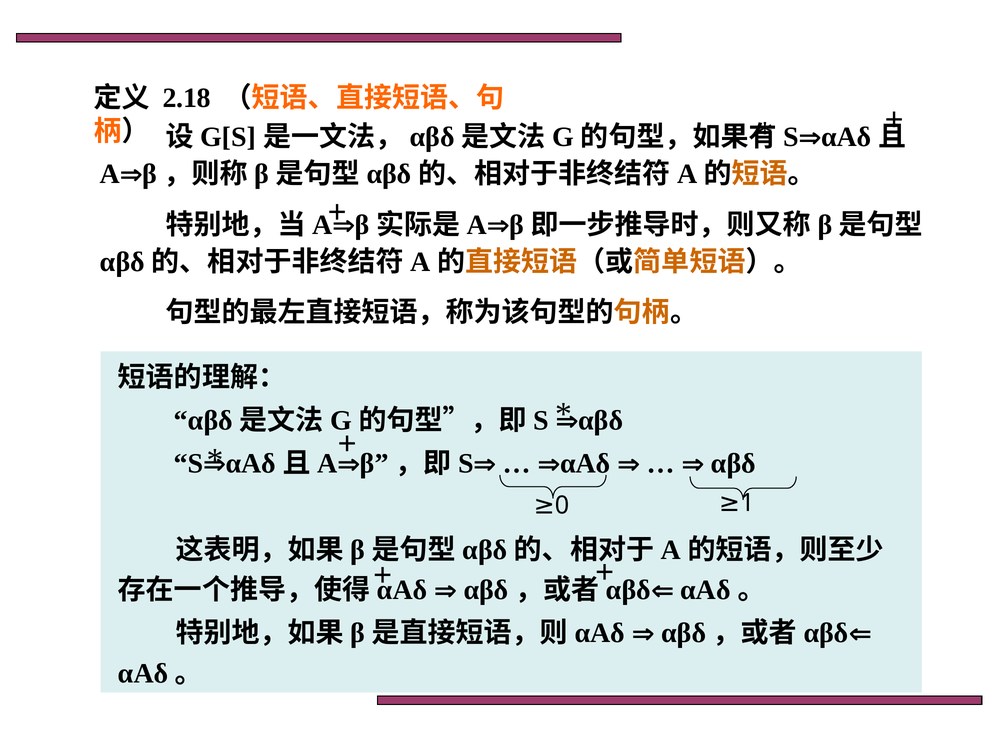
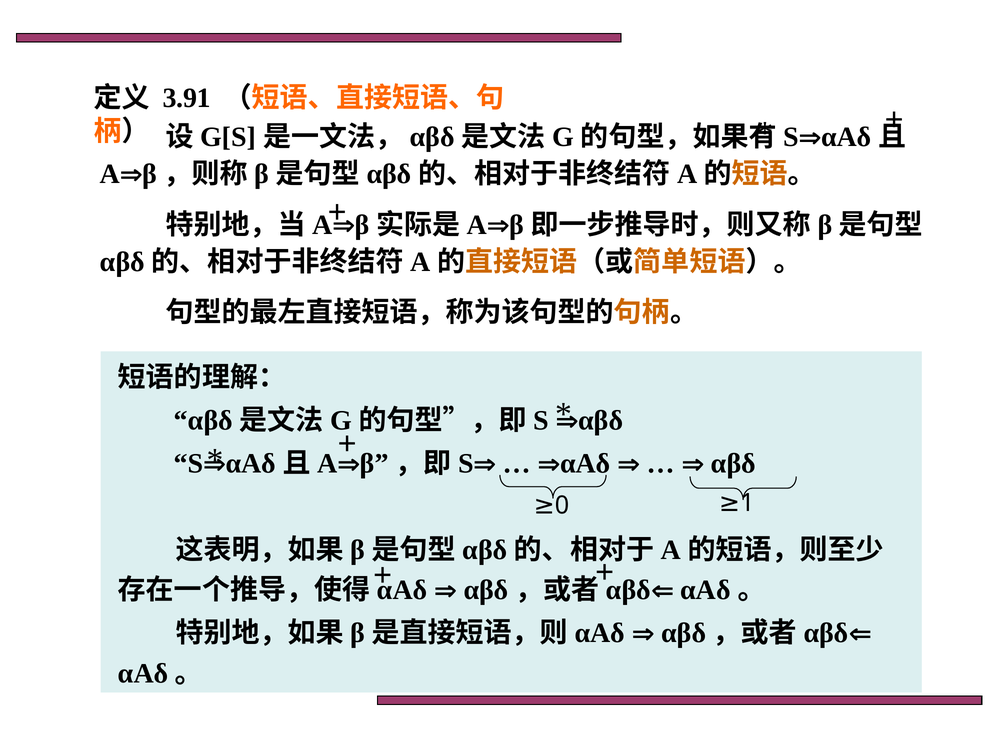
2.18: 2.18 -> 3.91 (187, 98)
